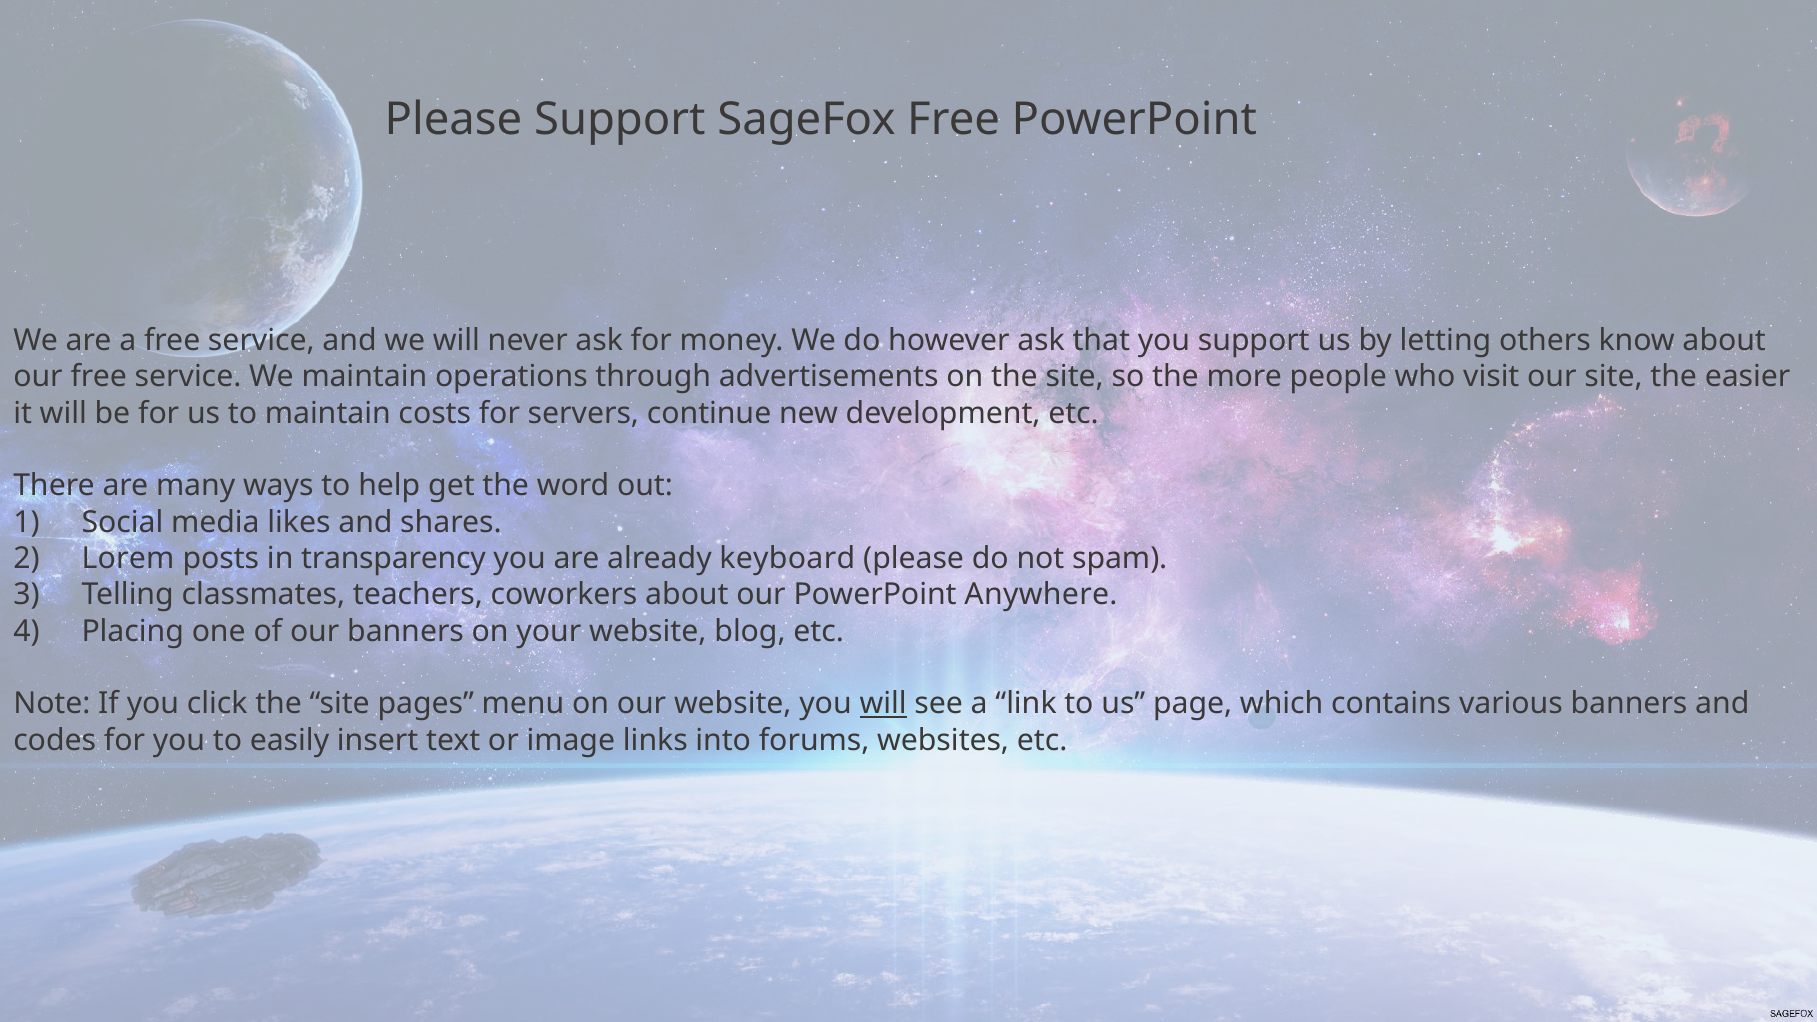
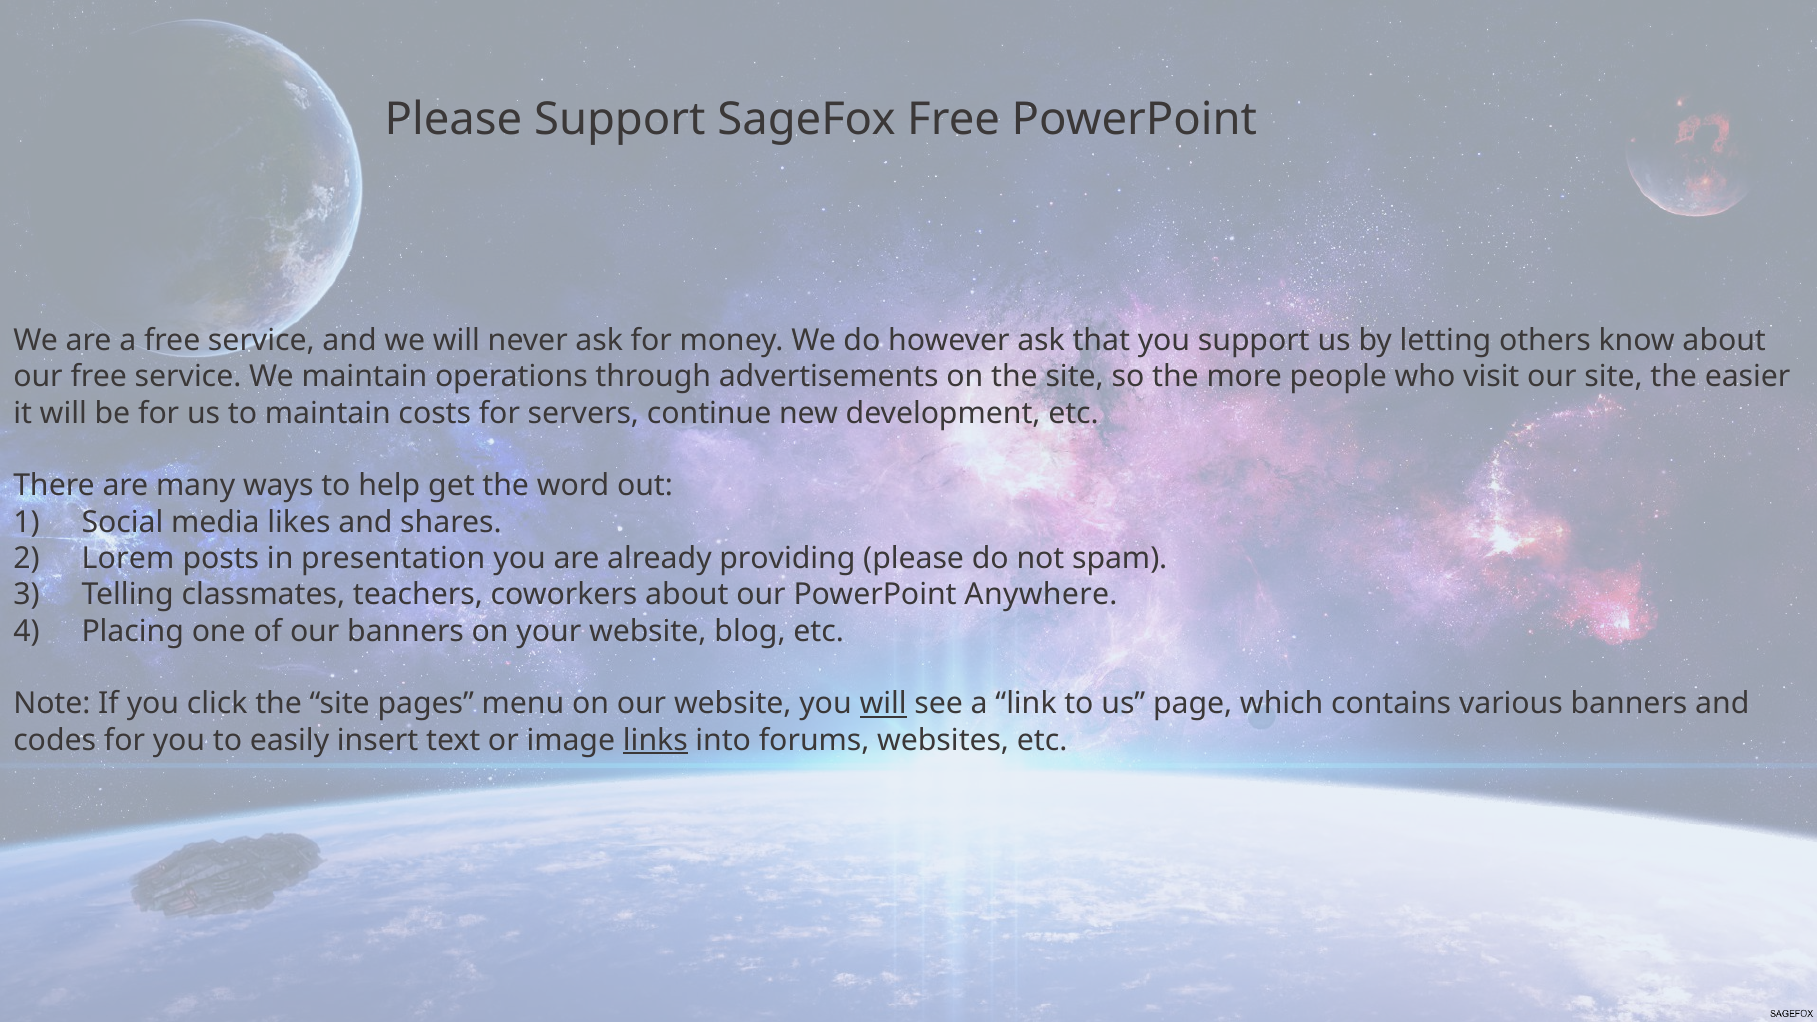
transparency: transparency -> presentation (393, 559)
keyboard: keyboard -> providing (787, 559)
links underline: none -> present (655, 740)
